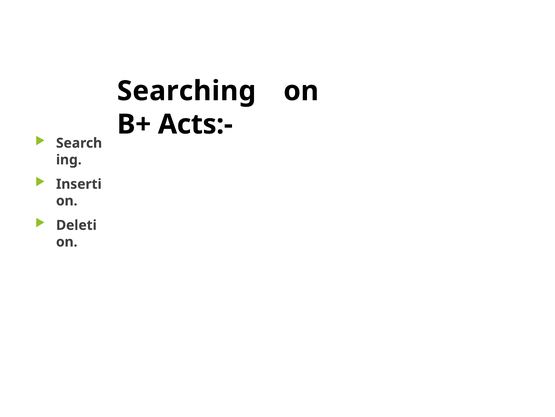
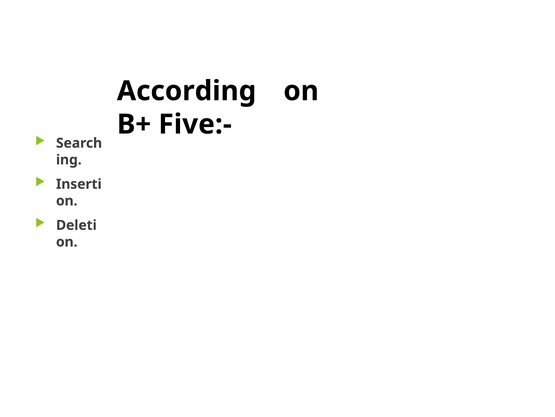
Searching: Searching -> According (187, 91)
Acts:-: Acts:- -> Five:- (195, 124)
